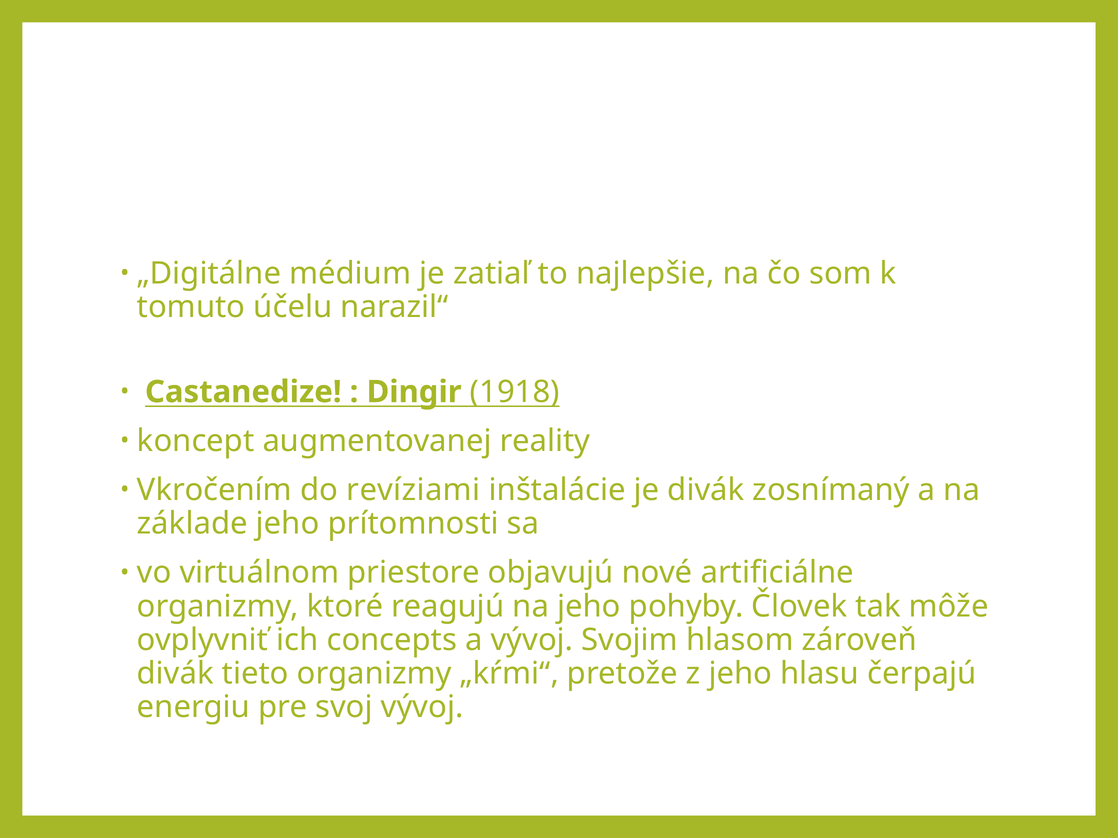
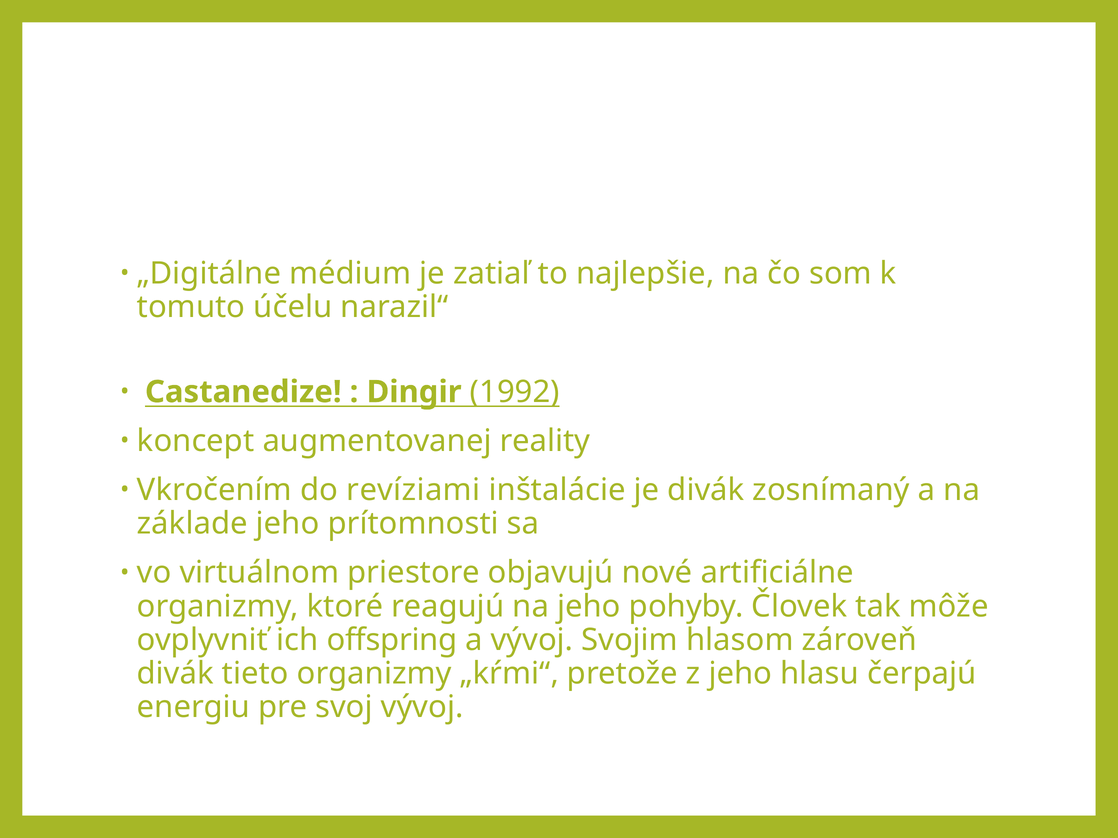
1918: 1918 -> 1992 (515, 392)
concepts: concepts -> offspring (392, 640)
